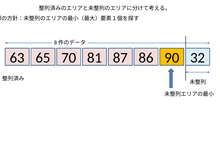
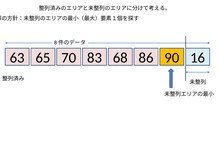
81: 81 -> 83 (95, 58)
87: 87 -> 68 (120, 58)
32: 32 -> 16 (198, 58)
